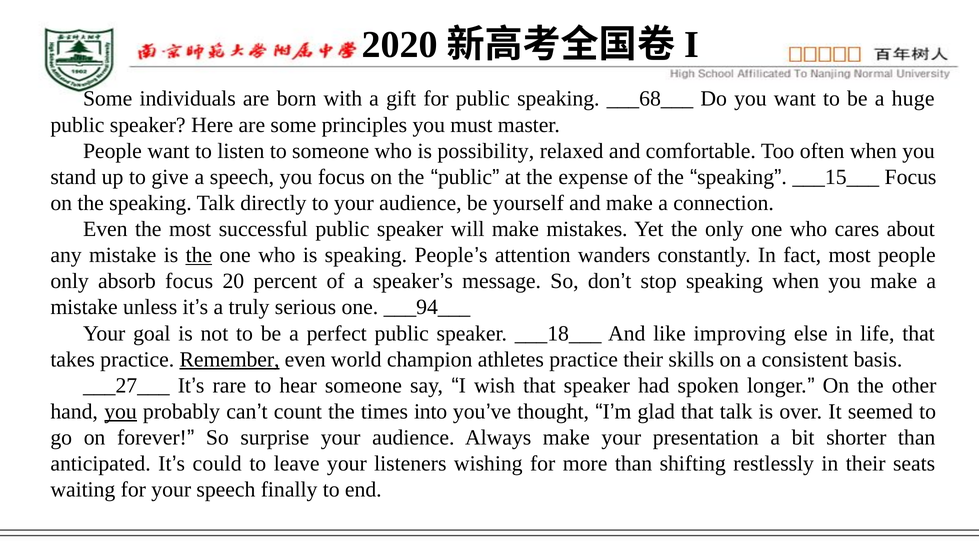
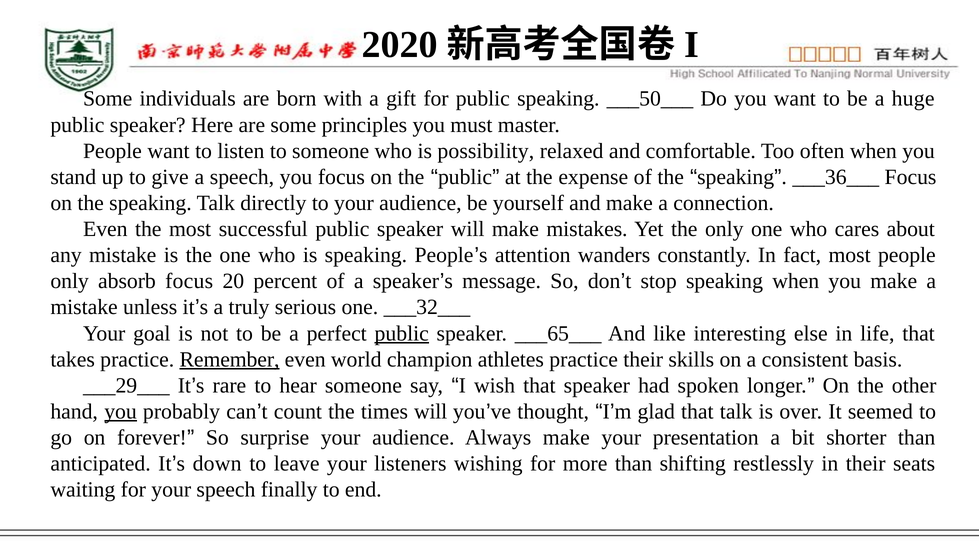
___68___: ___68___ -> ___50___ (650, 99)
___15___: ___15___ -> ___36___ (836, 177)
the underline: present -> none (199, 255)
___94___: ___94___ -> ___32___ (427, 308)
public underline: none -> present (402, 334)
___18___: ___18___ -> ___65___ (558, 334)
improving: improving -> interesting (740, 334)
___27___: ___27___ -> ___29___ (126, 386)
times into: into -> will (431, 412)
could: could -> down (217, 464)
